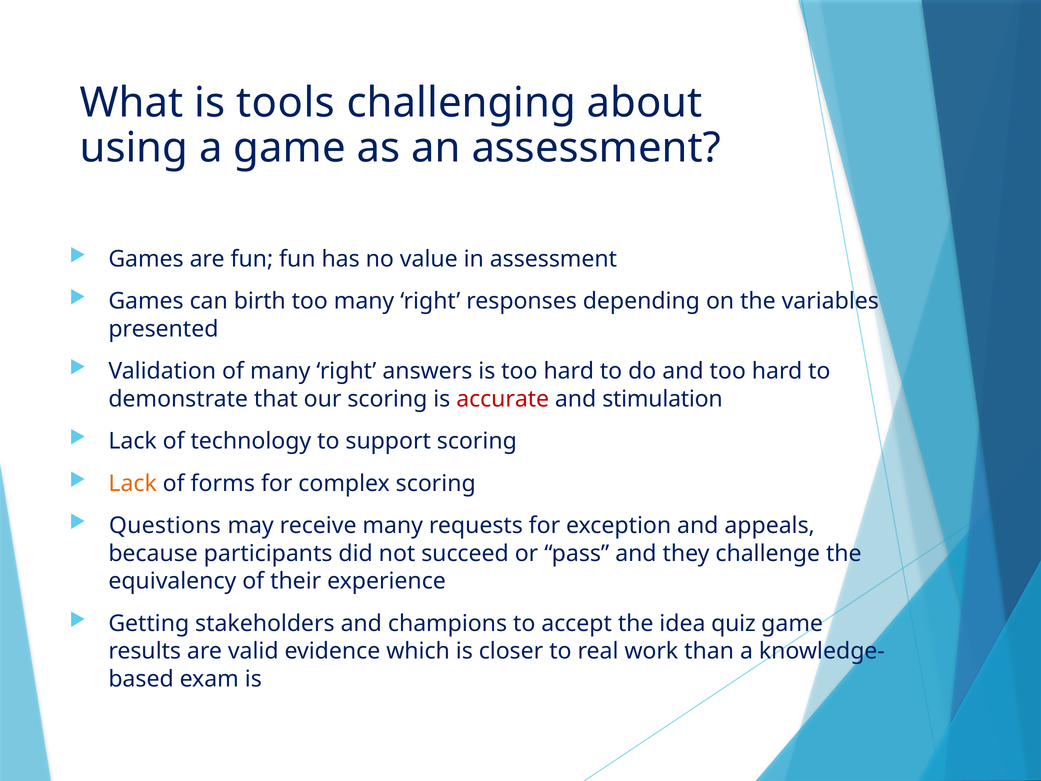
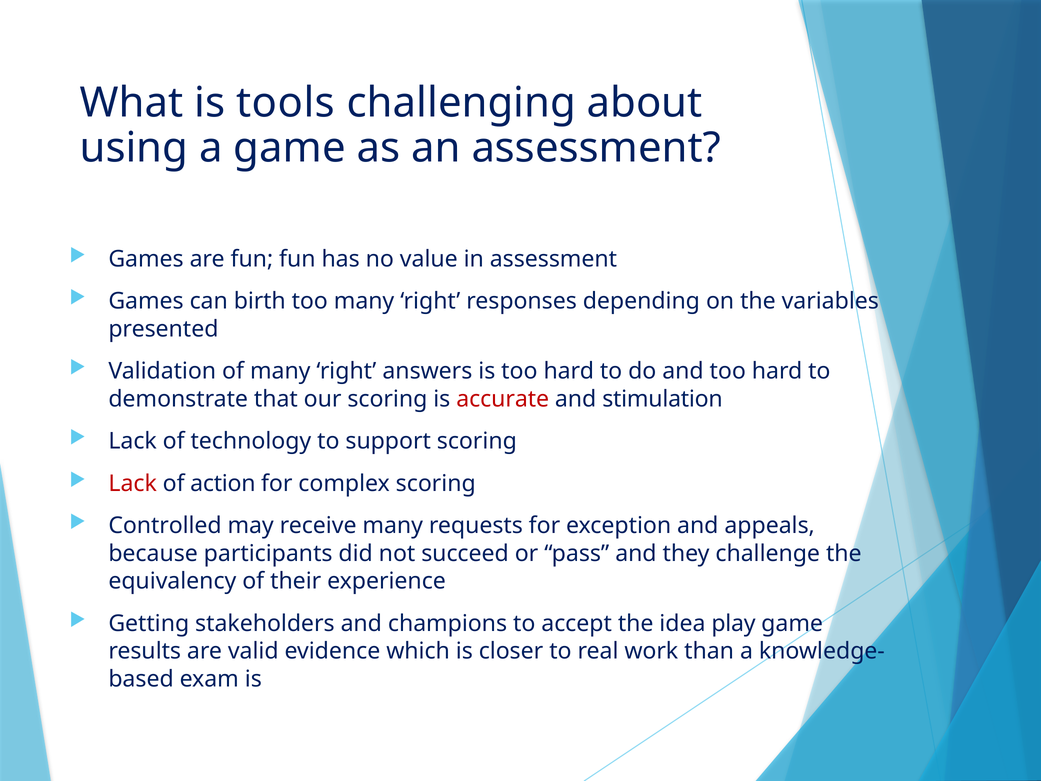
Lack colour: orange -> red (133, 483)
forms: forms -> action (223, 483)
Questions: Questions -> Controlled (165, 526)
quiz: quiz -> play (734, 623)
